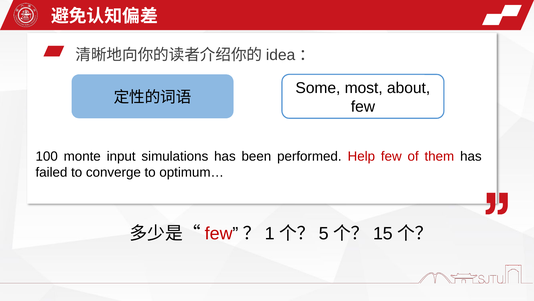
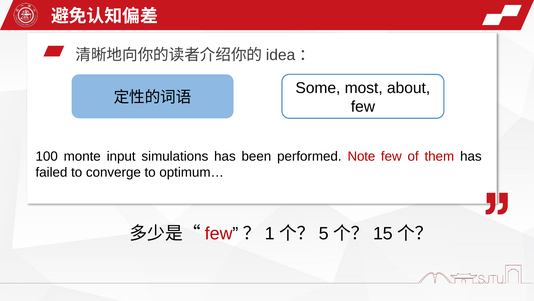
Help: Help -> Note (361, 156)
